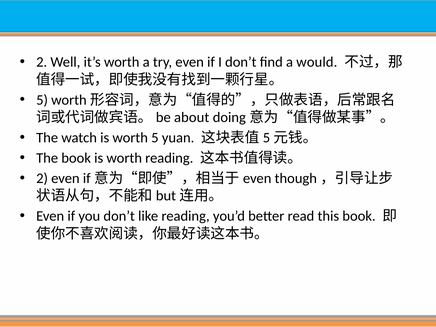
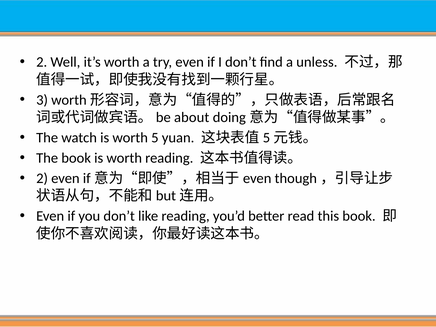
would: would -> unless (317, 62)
5: 5 -> 3 (42, 100)
